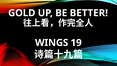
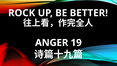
GOLD: GOLD -> ROCK (22, 13)
WINGS: WINGS -> ANGER (52, 43)
